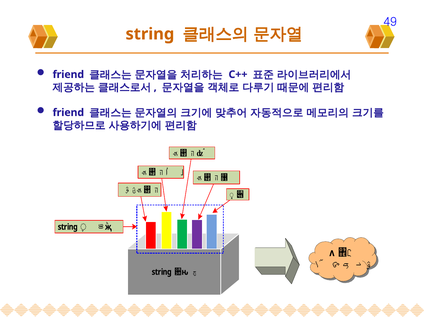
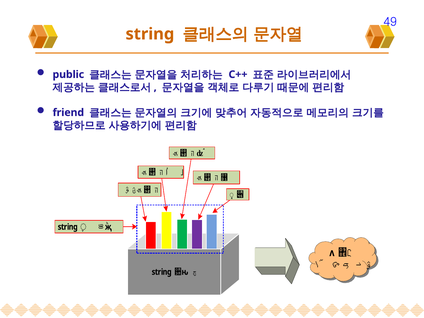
friend: friend -> public (68, 74)
